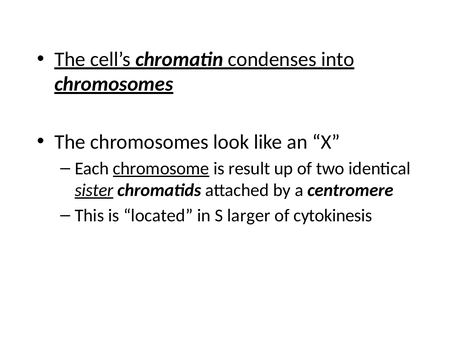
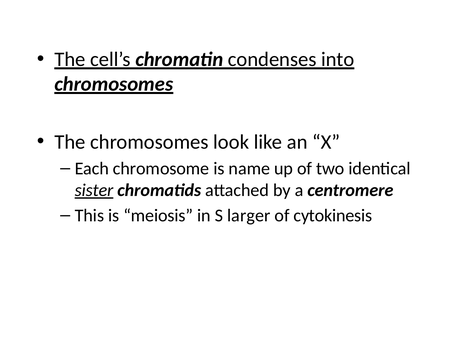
chromosome underline: present -> none (161, 169)
result: result -> name (249, 169)
located: located -> meiosis (158, 215)
